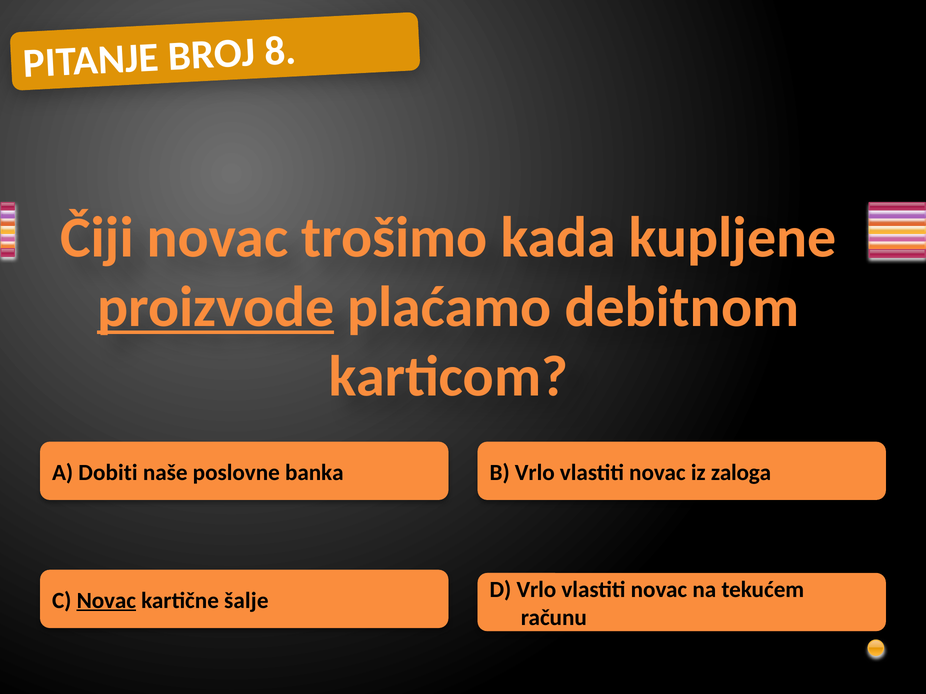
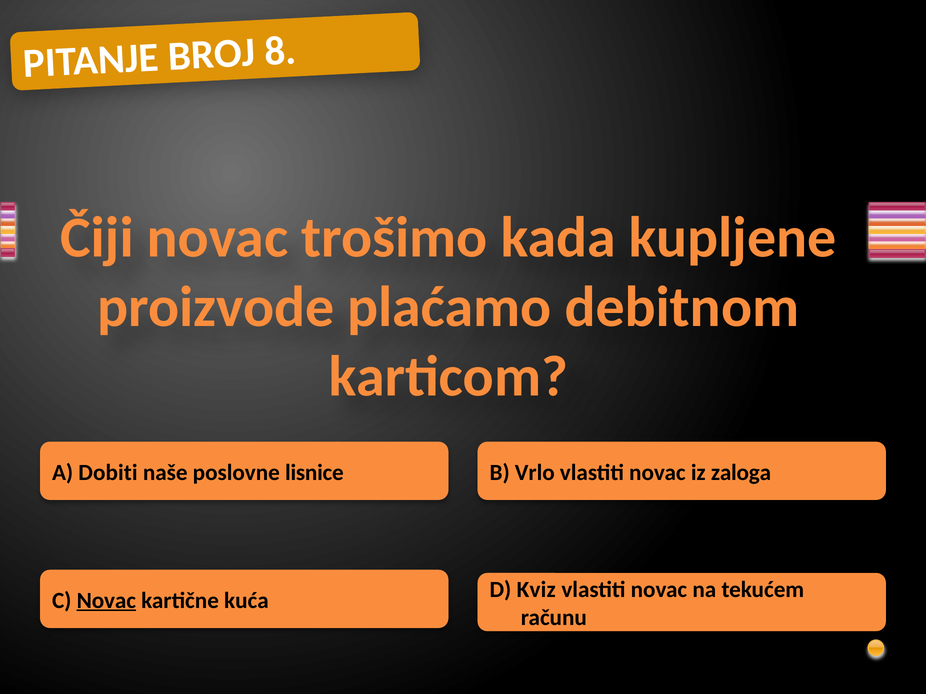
proizvode underline: present -> none (216, 308)
banka: banka -> lisnice (314, 473)
šalje: šalje -> kuća (246, 601)
D Vrlo: Vrlo -> Kviz (536, 590)
